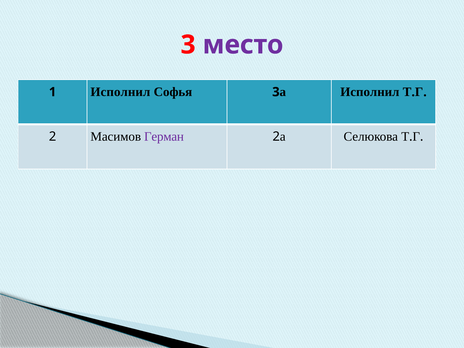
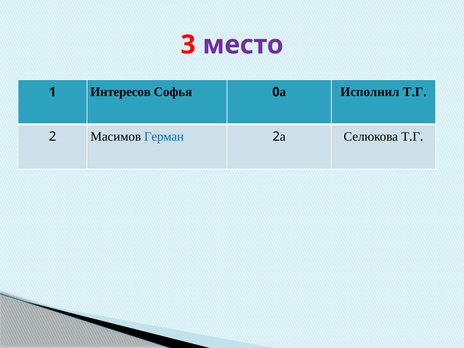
1 Исполнил: Исполнил -> Интересов (120, 92)
Софья 3: 3 -> 0 (276, 92)
Герман colour: purple -> blue (164, 137)
